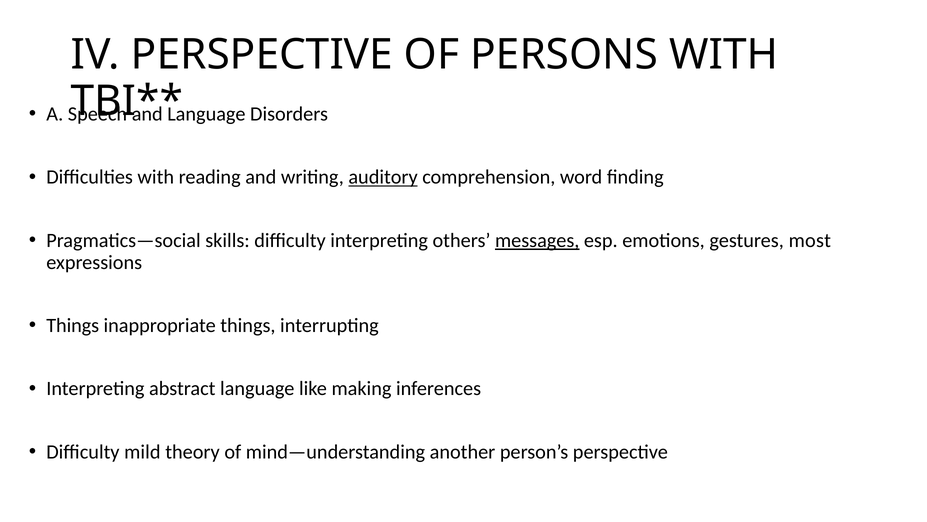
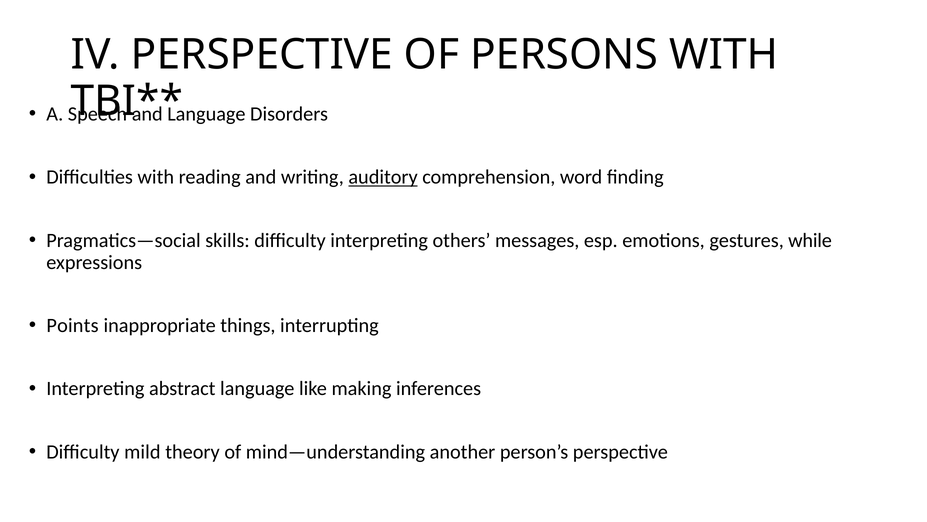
messages underline: present -> none (537, 240)
most: most -> while (810, 240)
Things: Things -> Points (73, 325)
